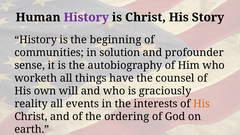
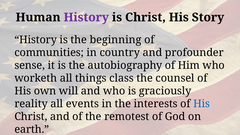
solution: solution -> country (120, 53)
have: have -> class (122, 78)
His colour: orange -> blue (202, 104)
ordering: ordering -> remotest (127, 117)
